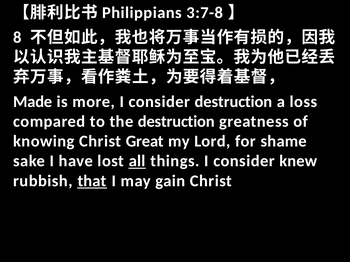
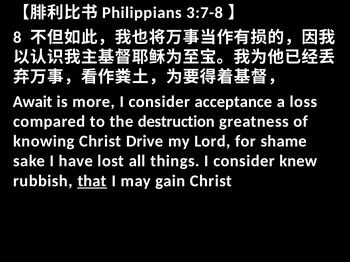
Made: Made -> Await (33, 102)
consider destruction: destruction -> acceptance (233, 102)
Great: Great -> Drive (145, 142)
all underline: present -> none (137, 161)
